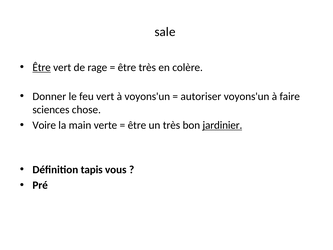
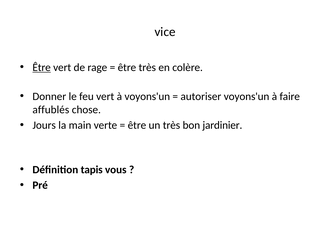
sale: sale -> vice (165, 32)
sciences: sciences -> affublés (51, 110)
Voire: Voire -> Jours (44, 125)
jardinier underline: present -> none (222, 125)
